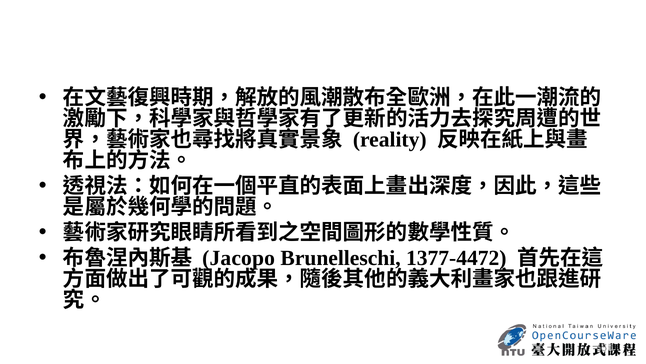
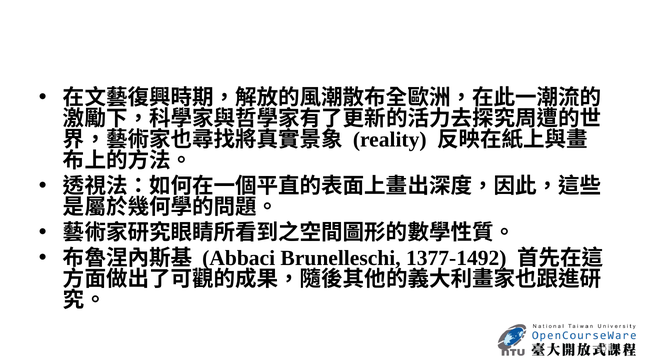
Jacopo: Jacopo -> Abbaci (239, 258)
1377-4472: 1377-4472 -> 1377-1492 (456, 258)
